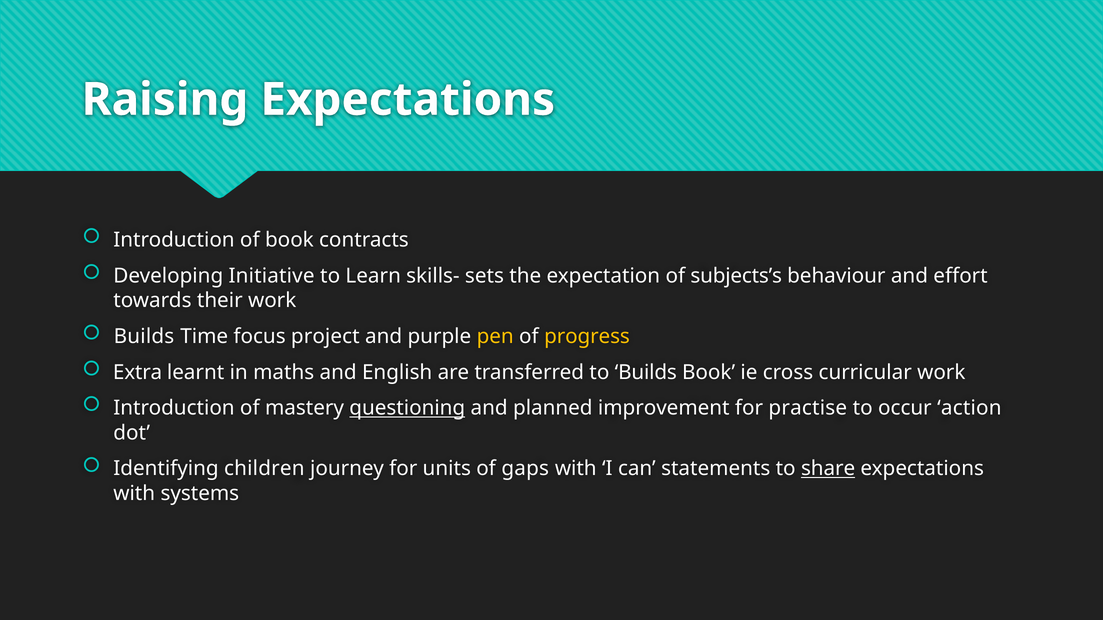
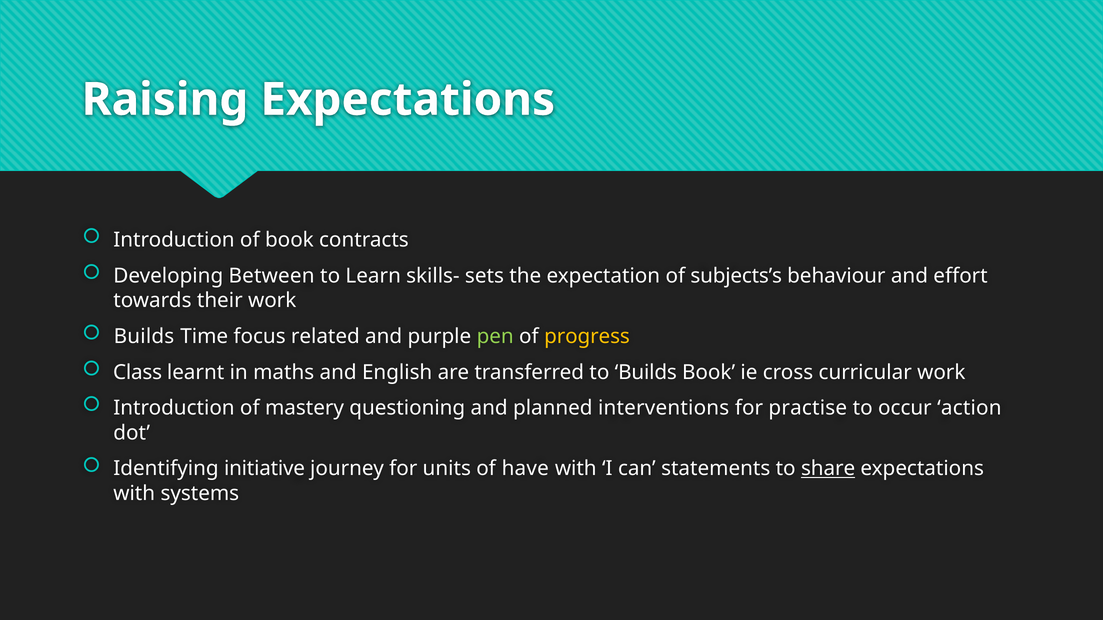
Initiative: Initiative -> Between (272, 276)
project: project -> related (325, 337)
pen colour: yellow -> light green (495, 337)
Extra: Extra -> Class (138, 372)
questioning underline: present -> none (407, 408)
improvement: improvement -> interventions (664, 408)
children: children -> initiative (265, 469)
gaps: gaps -> have (525, 469)
